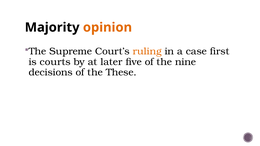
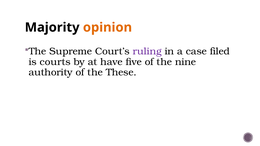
ruling colour: orange -> purple (147, 51)
first: first -> filed (220, 51)
later: later -> have (111, 62)
decisions: decisions -> authority (51, 72)
